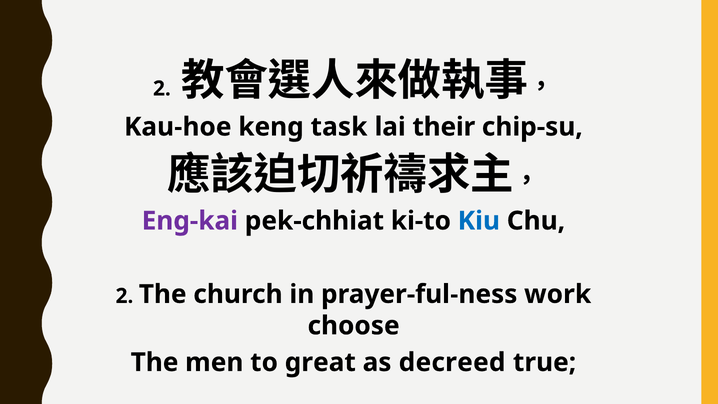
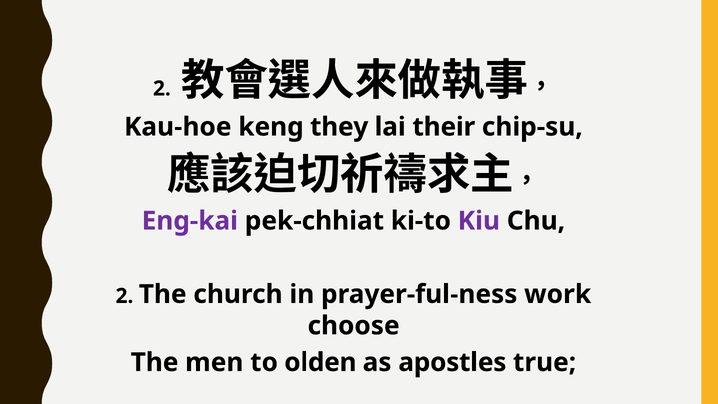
task: task -> they (339, 127)
Kiu colour: blue -> purple (479, 221)
great: great -> olden (320, 362)
decreed: decreed -> apostles (452, 362)
